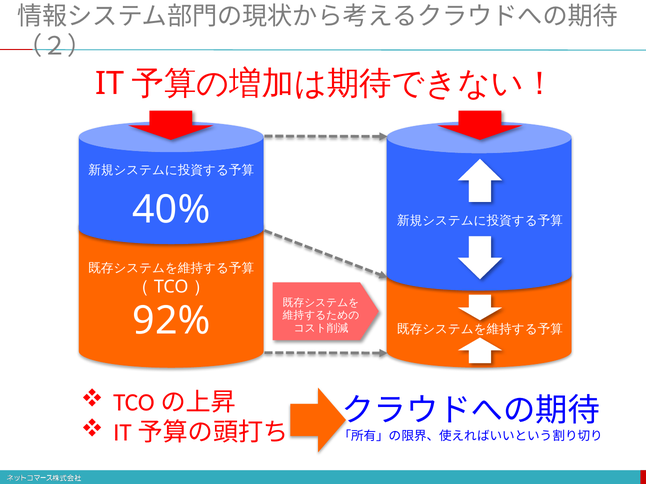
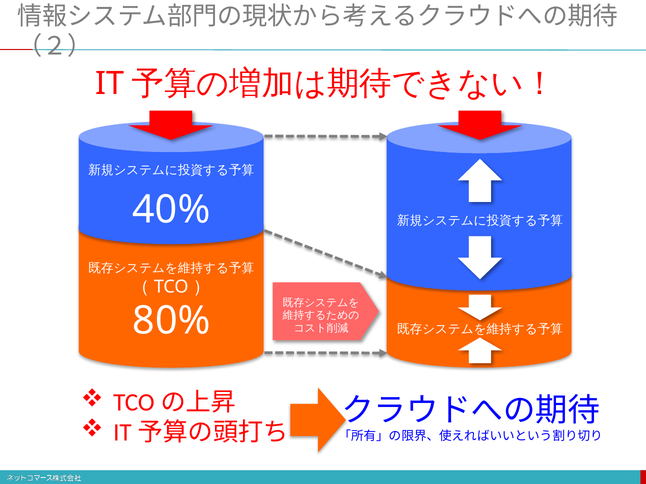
92%: 92% -> 80% (171, 321)
